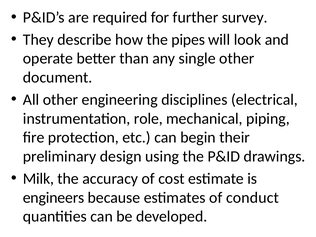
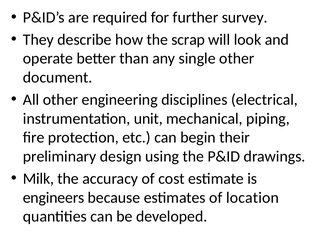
pipes: pipes -> scrap (188, 40)
role: role -> unit (148, 119)
conduct: conduct -> location (253, 198)
